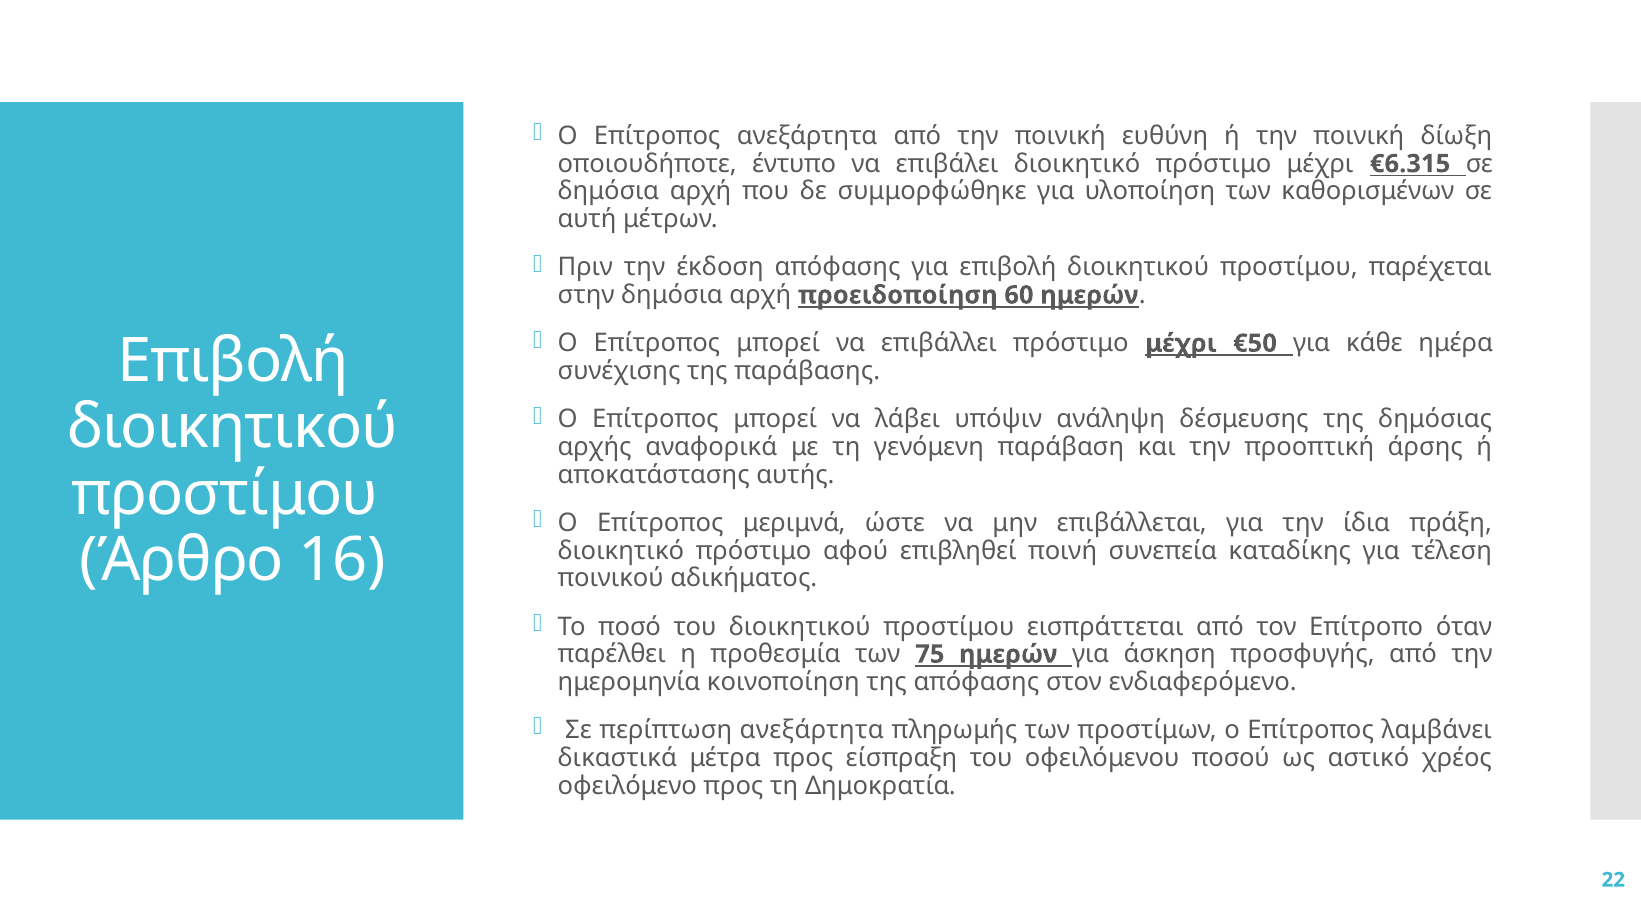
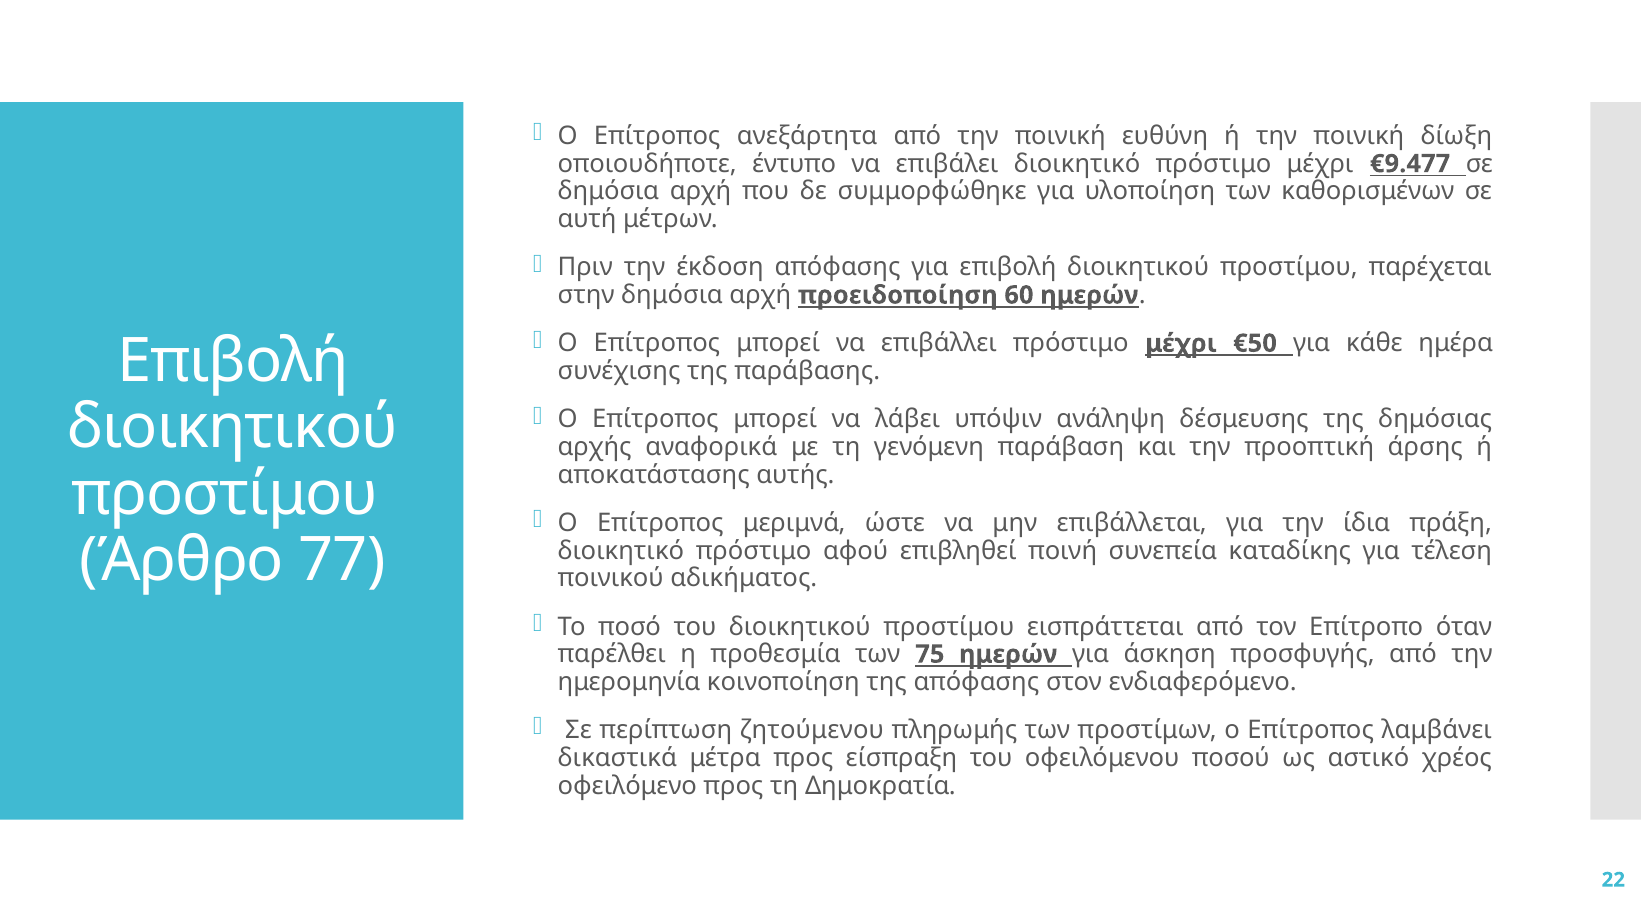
€6.315: €6.315 -> €9.477 (1410, 164)
16: 16 -> 77 (342, 560)
περίπτωση ανεξάρτητα: ανεξάρτητα -> ζητούμενου (812, 730)
